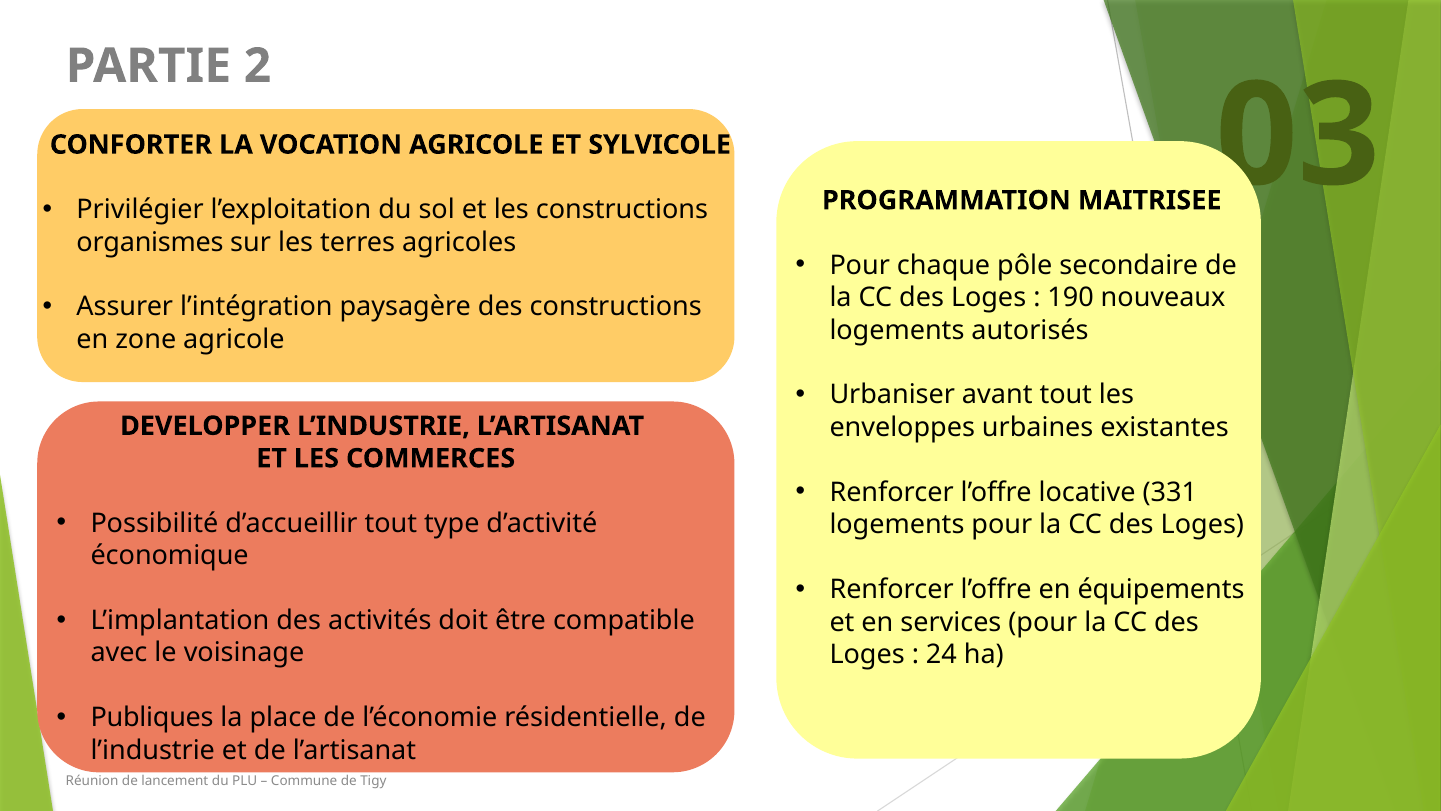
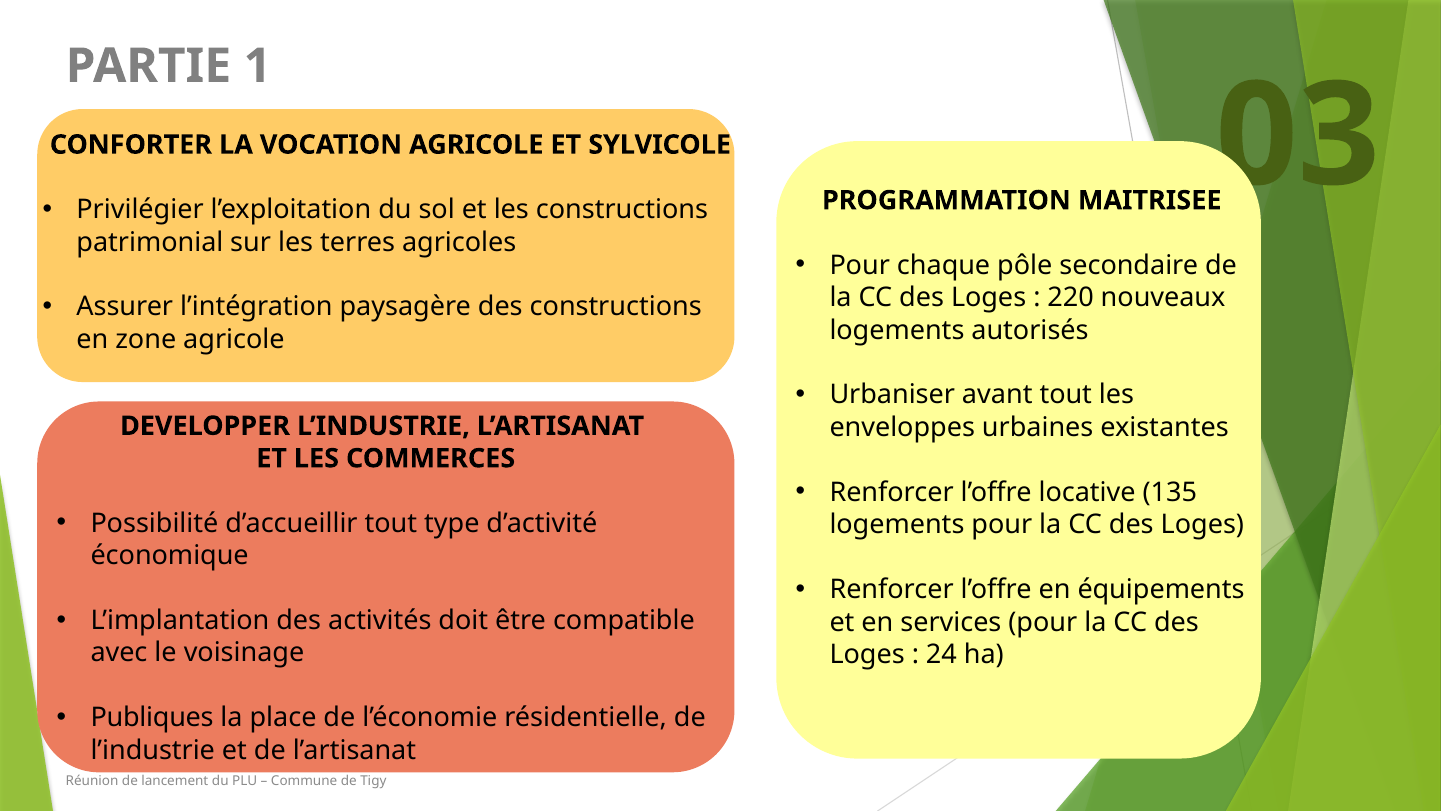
2: 2 -> 1 (257, 66)
organismes: organismes -> patrimonial (150, 242)
190: 190 -> 220 (1071, 298)
331: 331 -> 135 (1170, 492)
